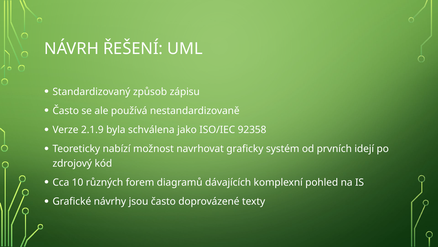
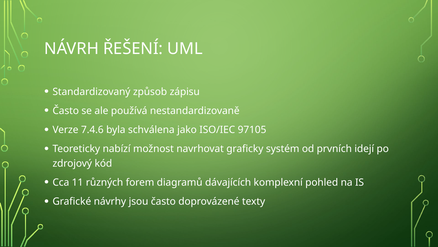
2.1.9: 2.1.9 -> 7.4.6 (92, 130)
92358: 92358 -> 97105 (252, 130)
10: 10 -> 11 (78, 182)
